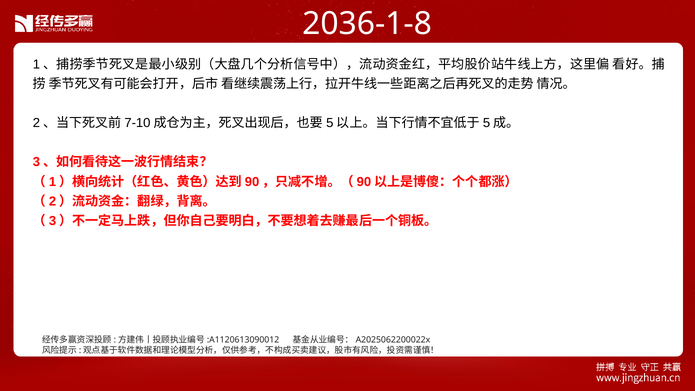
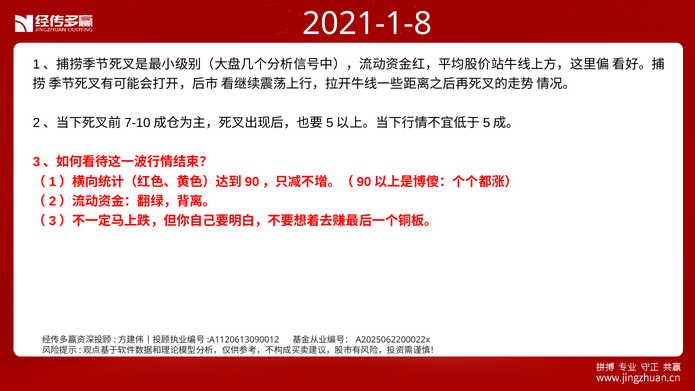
2036-1-8: 2036-1-8 -> 2021-1-8 (367, 24)
